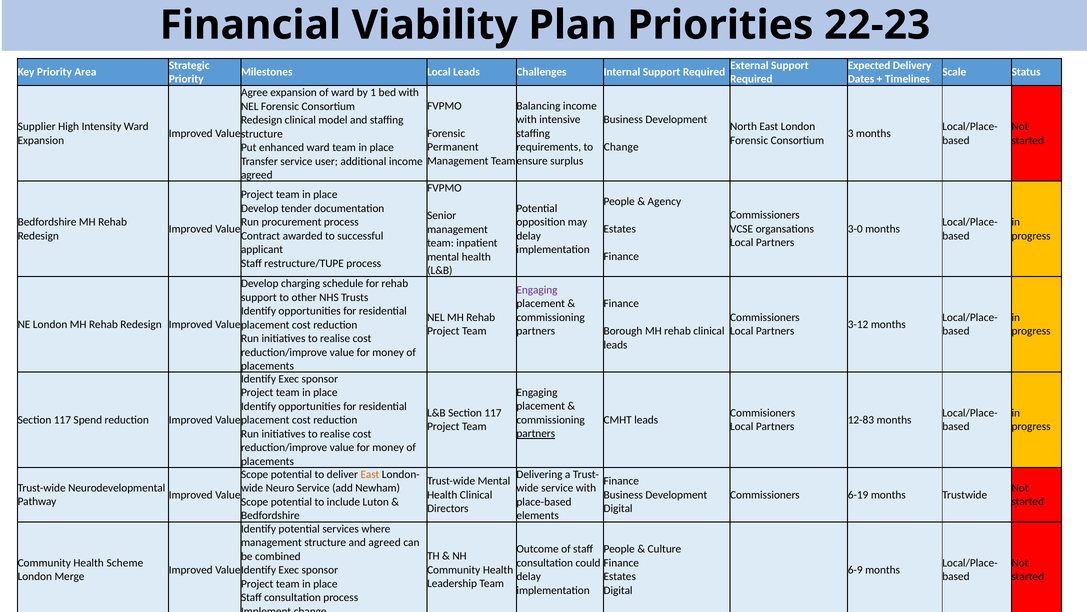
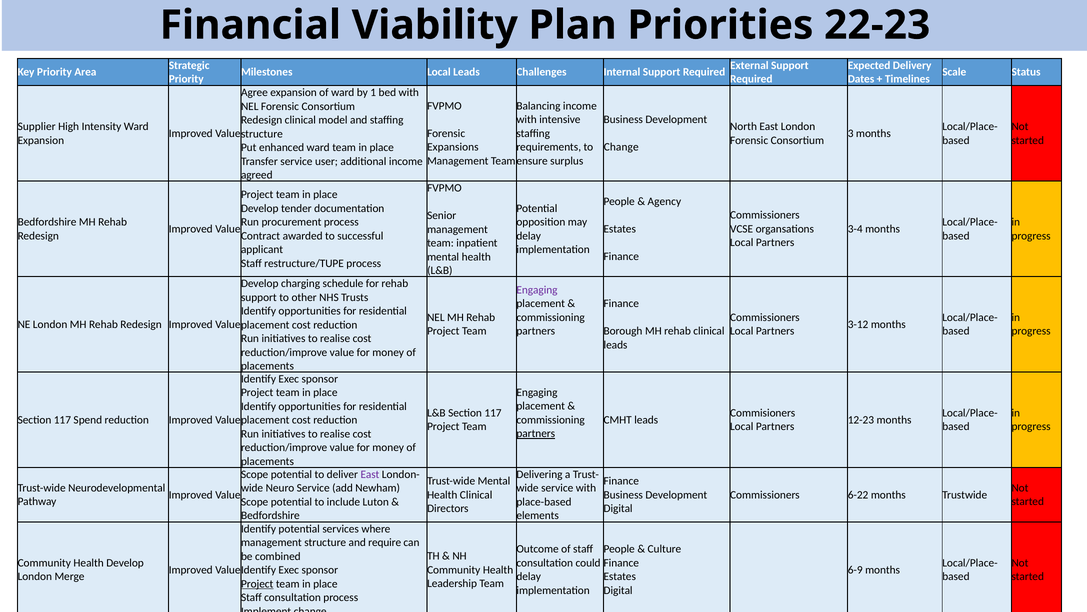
Permanent: Permanent -> Expansions (453, 147)
3-0: 3-0 -> 3-4 (855, 229)
12-83: 12-83 -> 12-23 (861, 419)
East colour: orange -> purple (370, 474)
6-19: 6-19 -> 6-22 (858, 494)
and agreed: agreed -> require (385, 542)
Health Scheme: Scheme -> Develop (125, 562)
Project underline: none -> present (257, 583)
